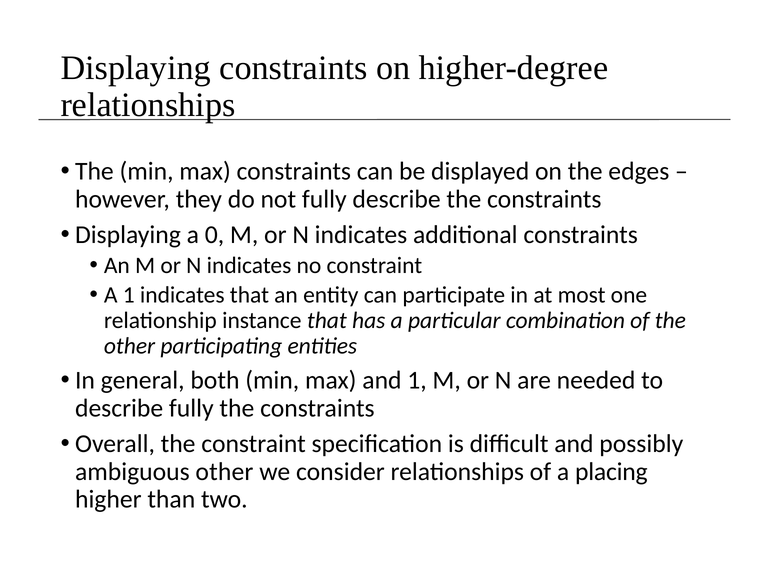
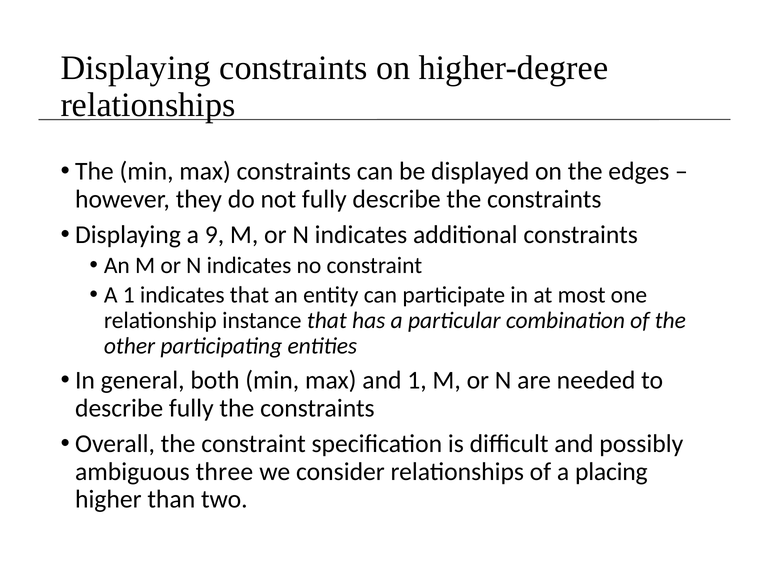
0: 0 -> 9 (214, 235)
ambiguous other: other -> three (224, 471)
